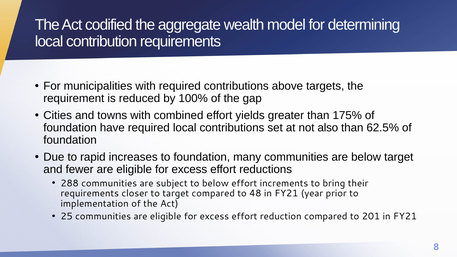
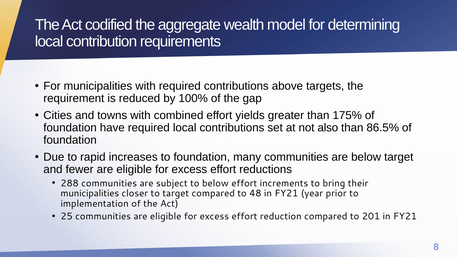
62.5%: 62.5% -> 86.5% (383, 128)
requirements: requirements -> municipalities (90, 194)
